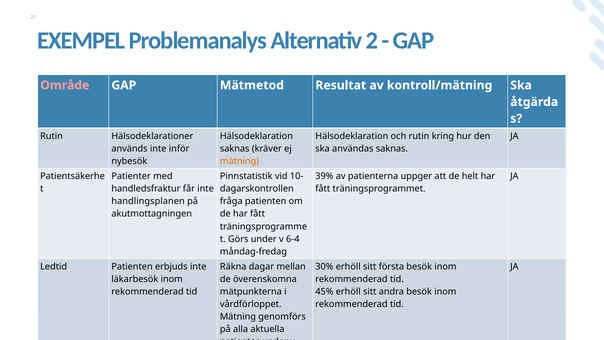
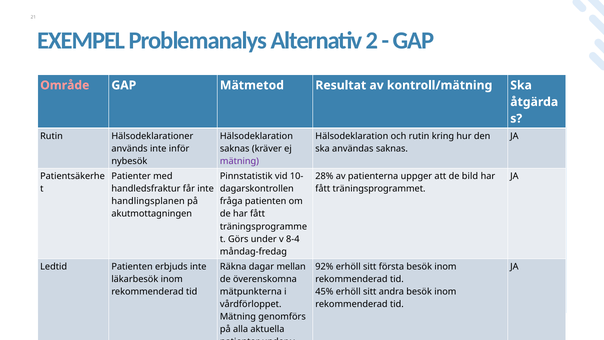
mätning colour: orange -> purple (239, 161)
39%: 39% -> 28% (324, 176)
helt: helt -> bild (470, 176)
6-4: 6-4 -> 8-4 (293, 239)
30%: 30% -> 92% (324, 267)
